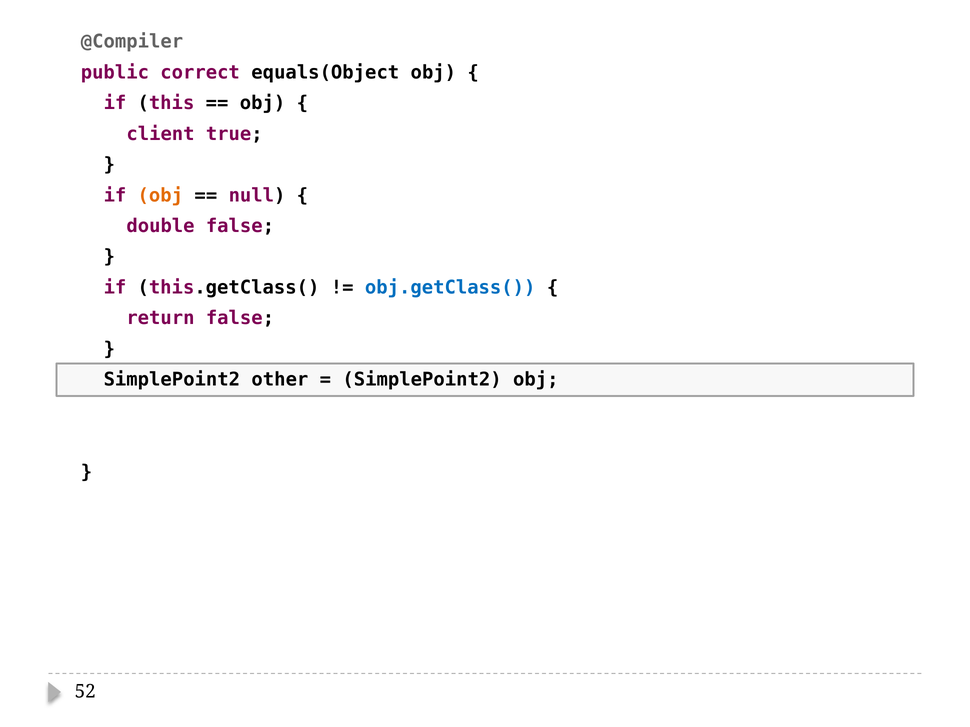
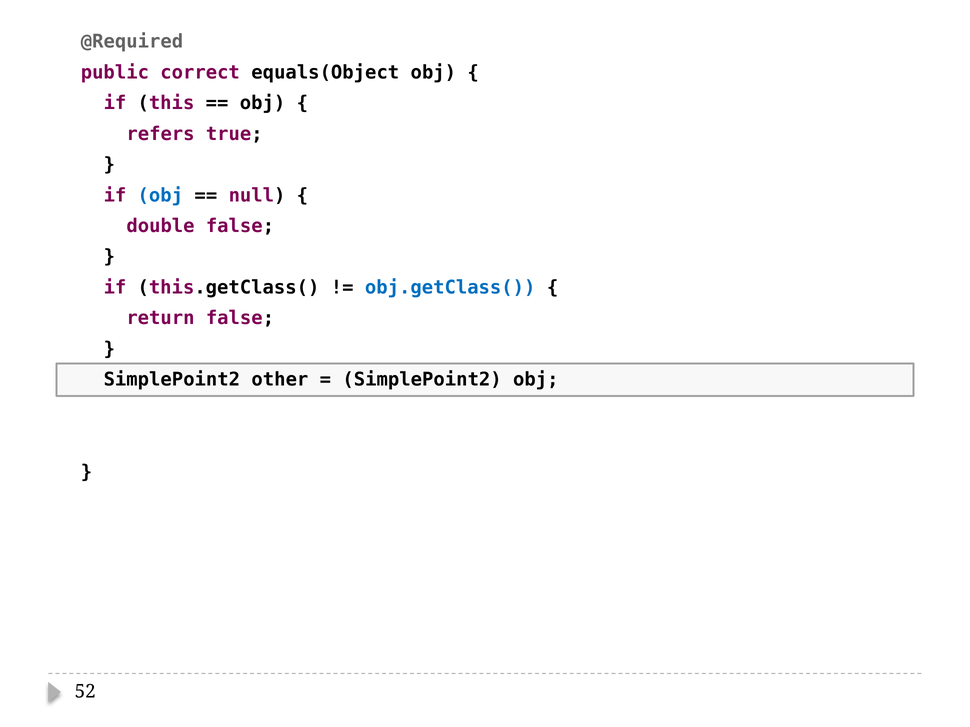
@Compiler: @Compiler -> @Required (132, 42)
client: client -> refers (160, 134)
obj colour: orange -> blue (160, 195)
